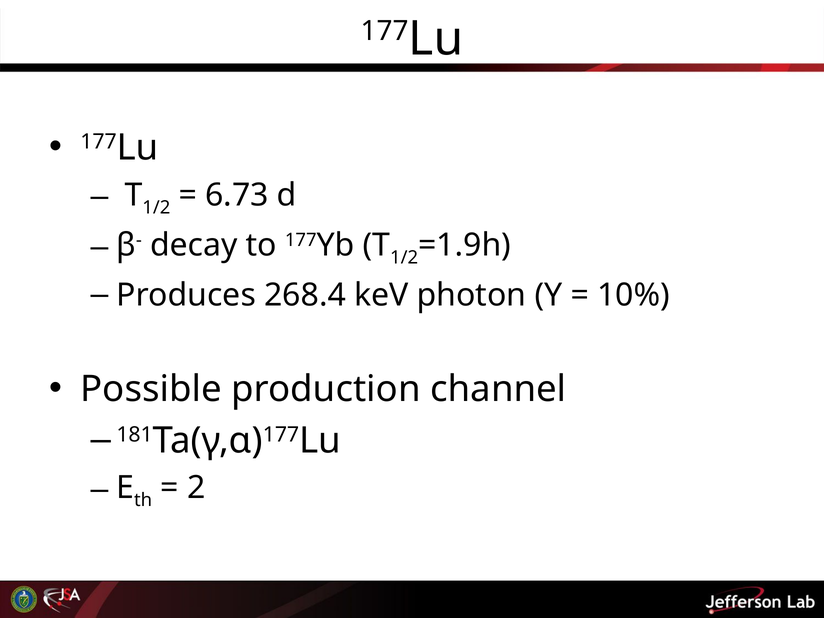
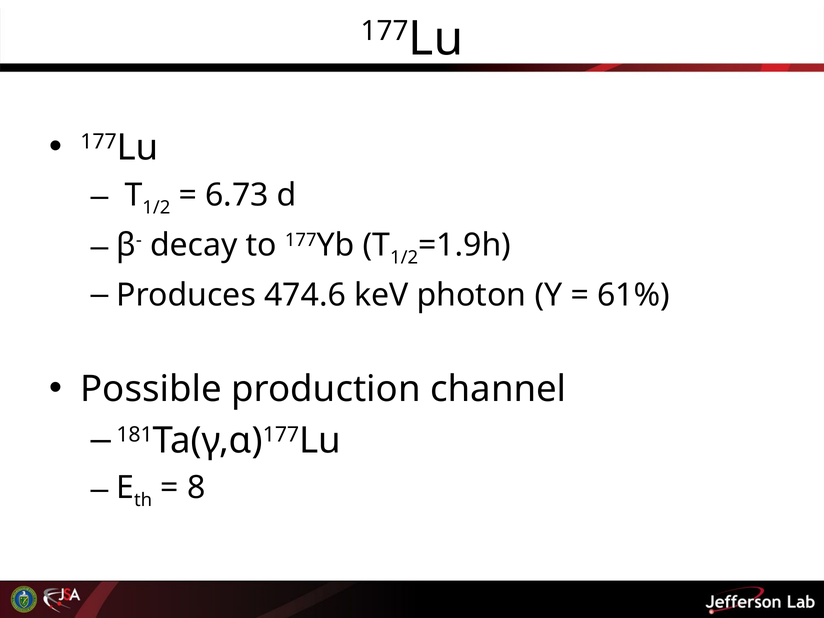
268.4: 268.4 -> 474.6 (305, 295)
10%: 10% -> 61% (634, 295)
2: 2 -> 8 (196, 488)
